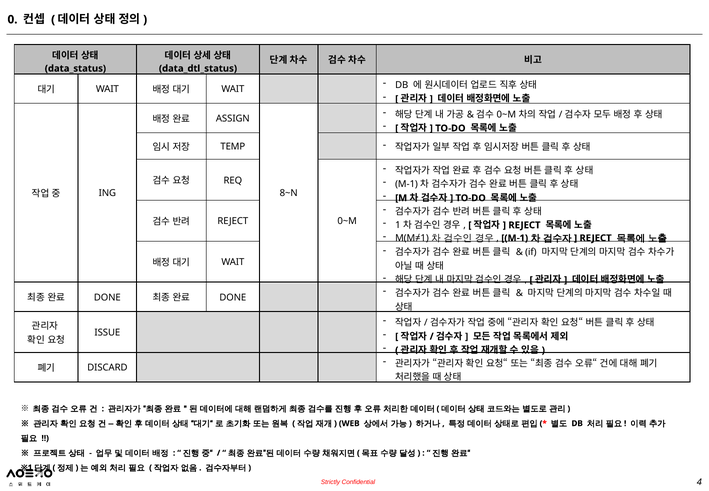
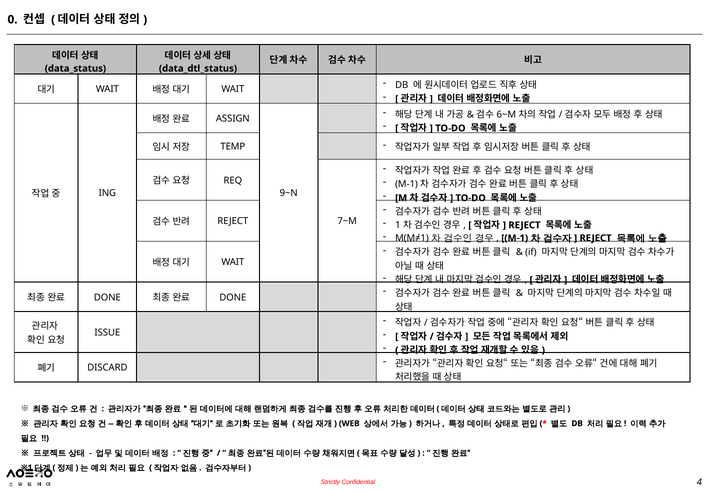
0~M: 0~M -> 6~M (506, 114)
8~N: 8~N -> 9~N (289, 193)
0~M: 0~M -> 7~M (347, 221)
